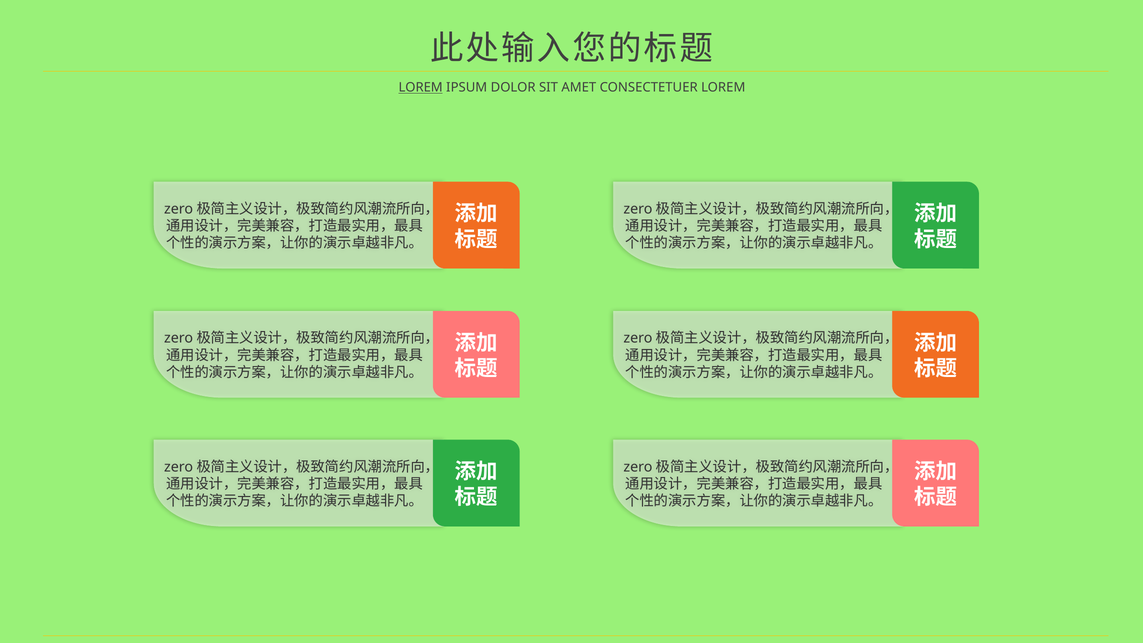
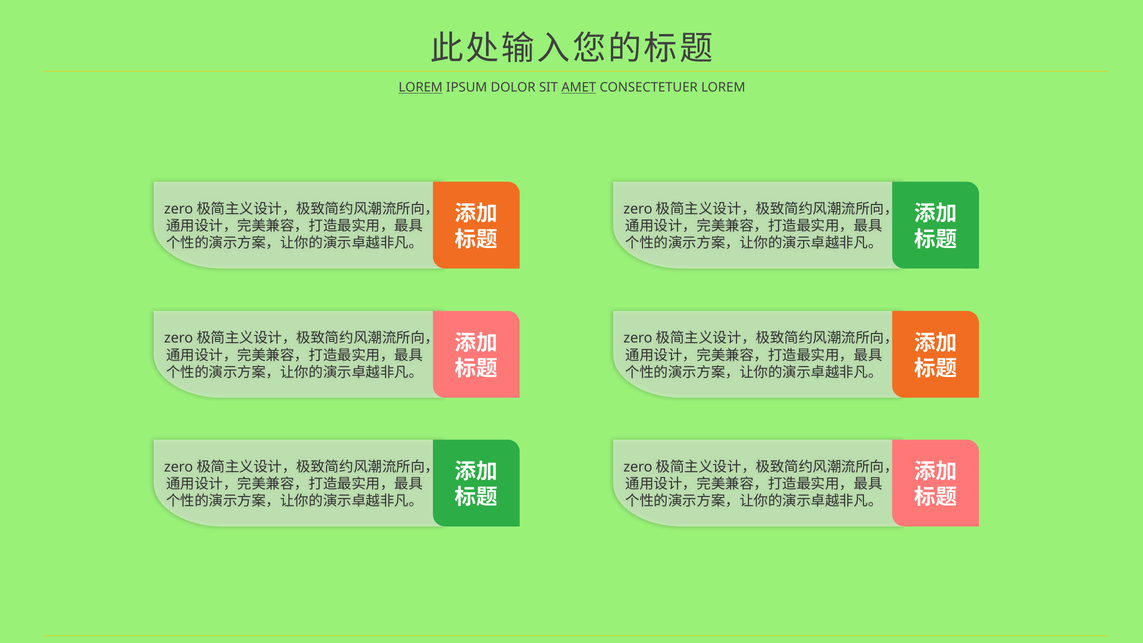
AMET underline: none -> present (579, 88)
